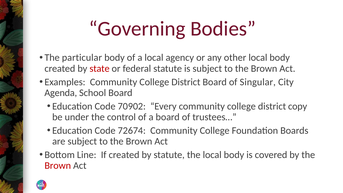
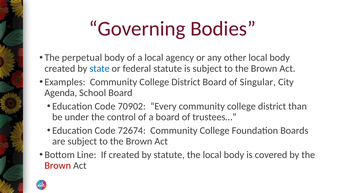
particular: particular -> perpetual (82, 58)
state colour: red -> blue (100, 68)
copy: copy -> than (298, 106)
